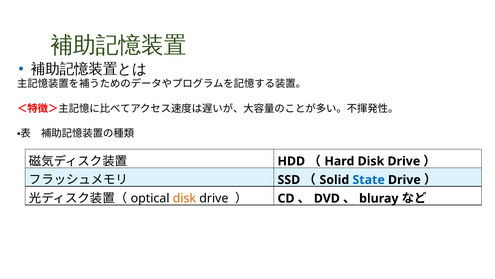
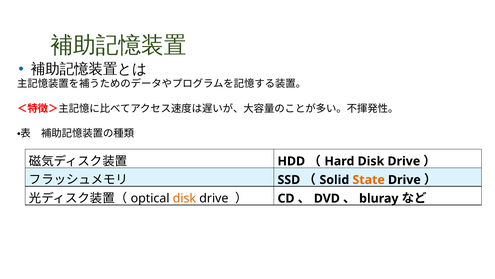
State colour: blue -> orange (369, 180)
